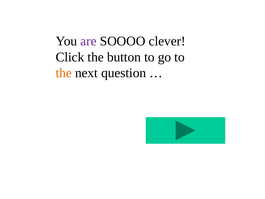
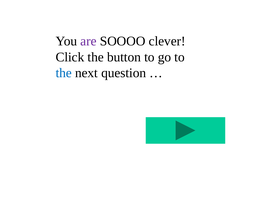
the colour: orange -> blue (64, 73)
